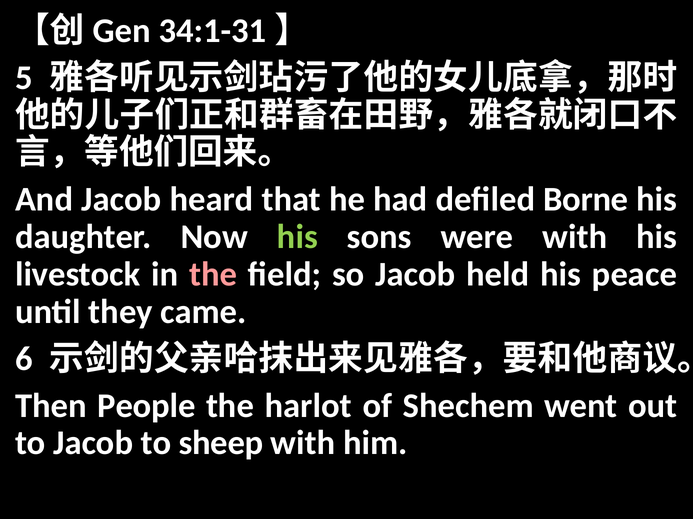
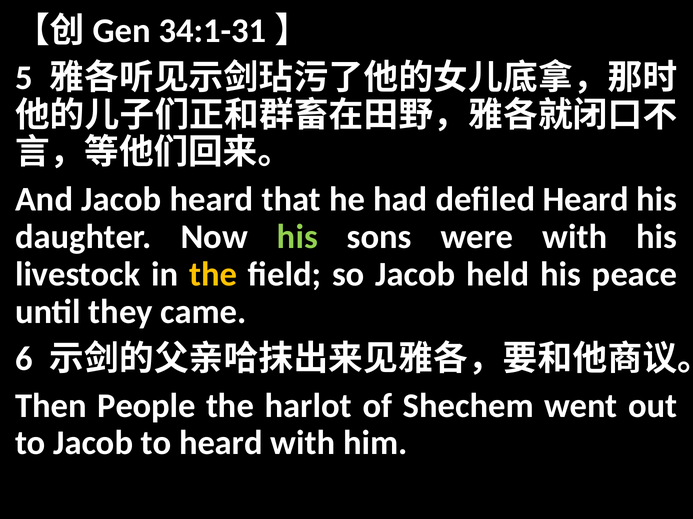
defiled Borne: Borne -> Heard (586, 200)
the colour: pink -> yellow (213, 275)
to sheep: sheep -> heard (221, 444)
